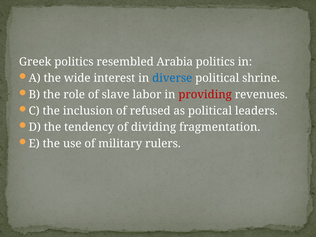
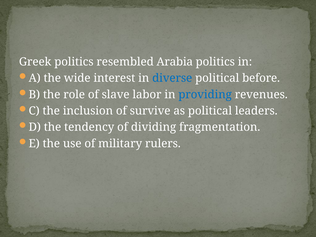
shrine: shrine -> before (261, 78)
providing colour: red -> blue (205, 95)
refused: refused -> survive (150, 111)
